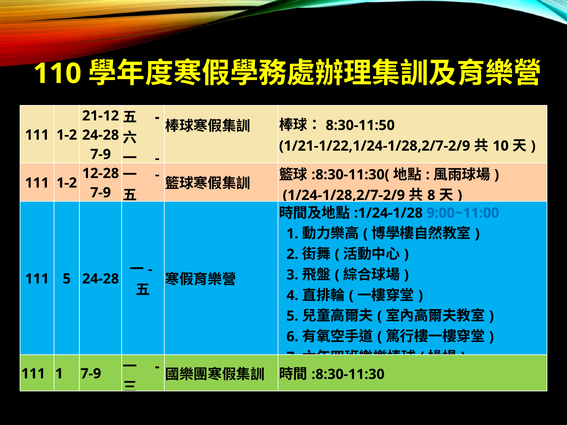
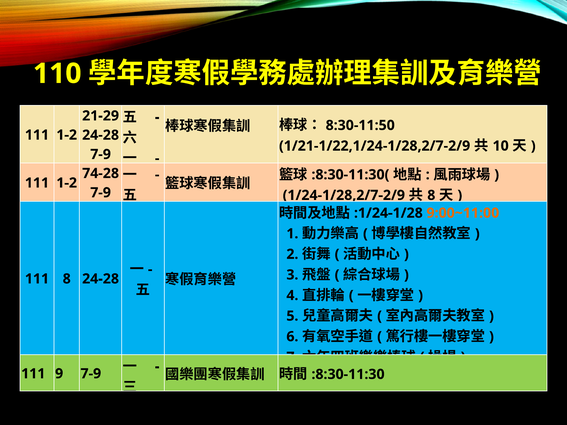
21-12: 21-12 -> 21-29 (101, 116)
12-28: 12-28 -> 74-28 (101, 173)
9:00~11:00 colour: blue -> orange (463, 213)
111 5: 5 -> 8 (67, 279)
111 1: 1 -> 9 (59, 374)
